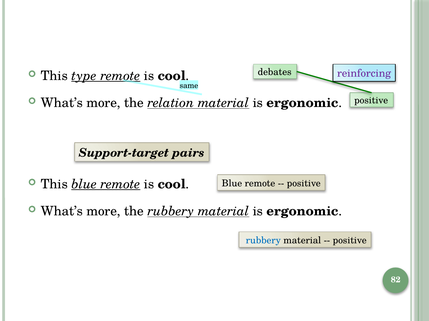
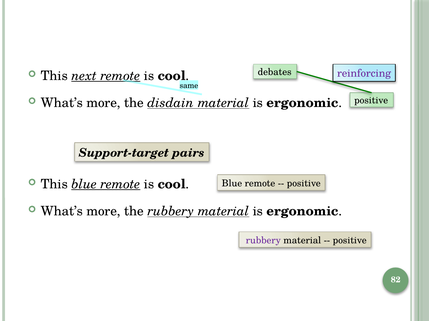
type: type -> next (84, 76)
relation: relation -> disdain (171, 103)
rubbery colour: blue -> purple (263, 241)
